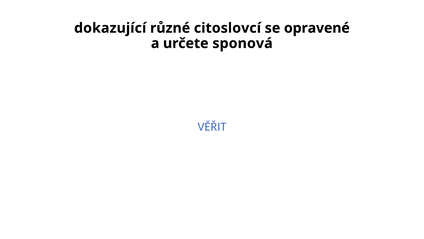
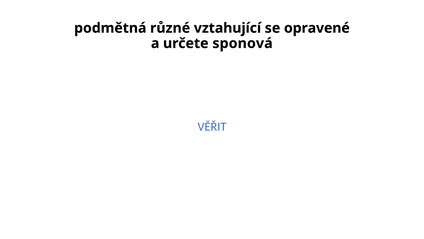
dokazující: dokazující -> podmětná (110, 28)
citoslovcí: citoslovcí -> vztahující (228, 28)
